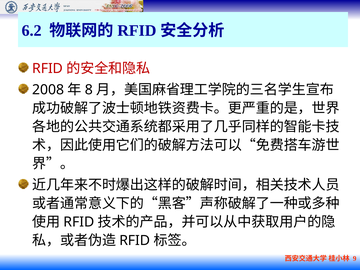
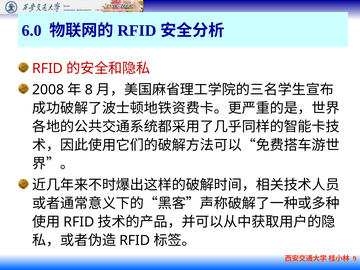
6.2: 6.2 -> 6.0 (32, 31)
